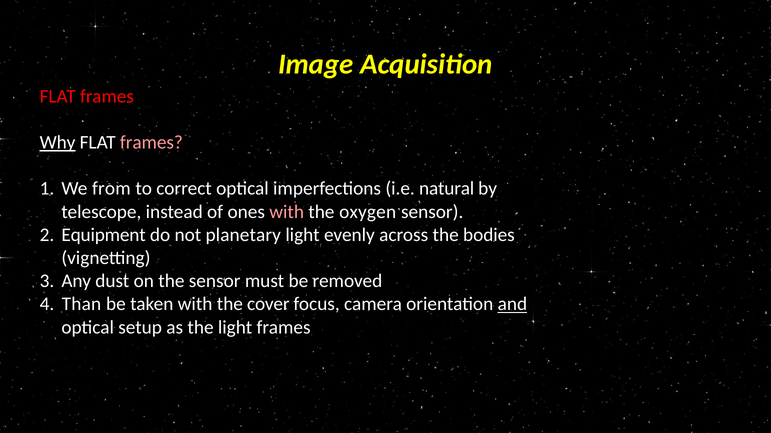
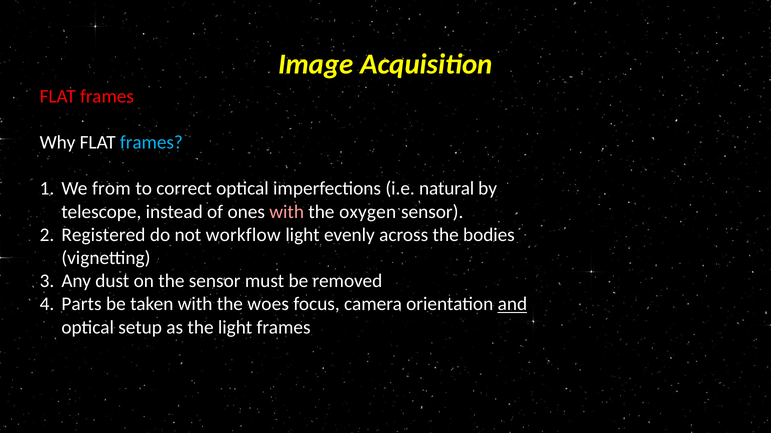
Why underline: present -> none (58, 143)
frames colour: pink -> light blue (151, 143)
Equipment: Equipment -> Registered (103, 235)
planetary: planetary -> workflow (243, 235)
Than: Than -> Parts (82, 305)
cover: cover -> woes (268, 305)
